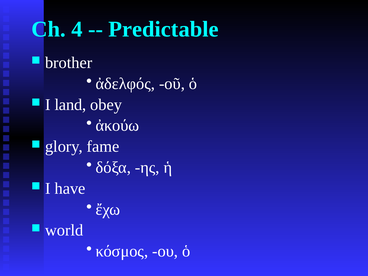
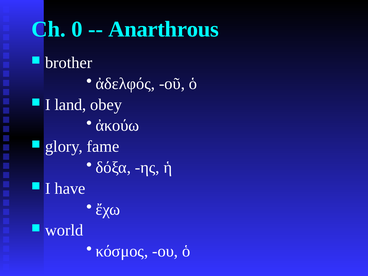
4: 4 -> 0 (77, 29)
Predictable: Predictable -> Anarthrous (164, 29)
